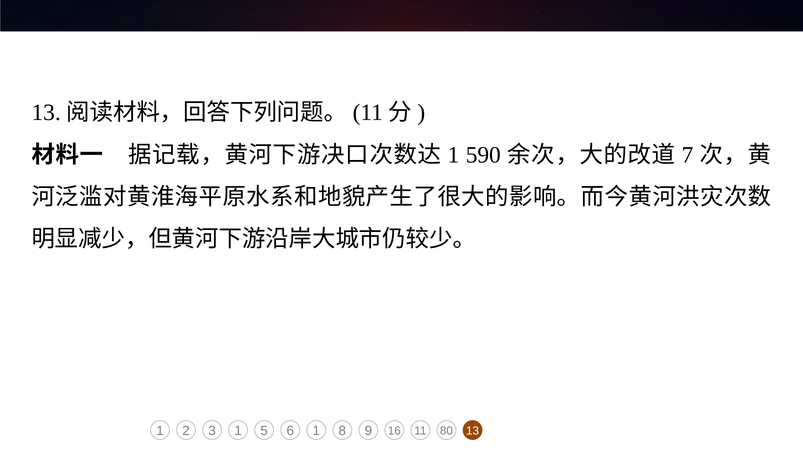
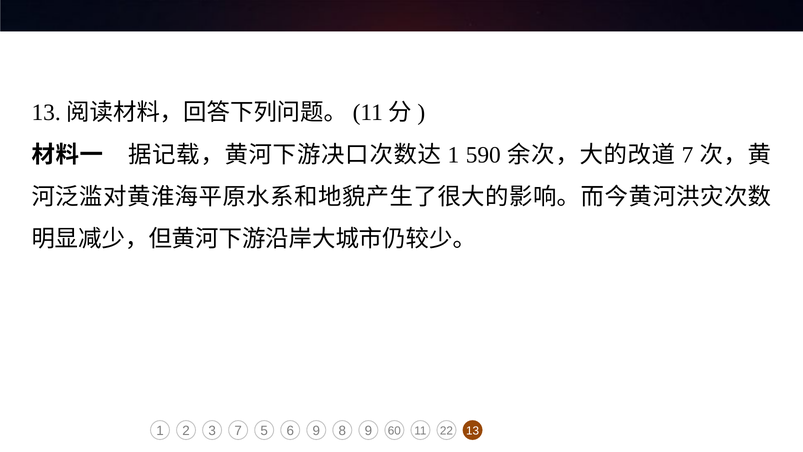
3 1: 1 -> 7 (238, 431)
6 1: 1 -> 9 (316, 431)
16: 16 -> 60 (394, 431)
80: 80 -> 22 (446, 431)
